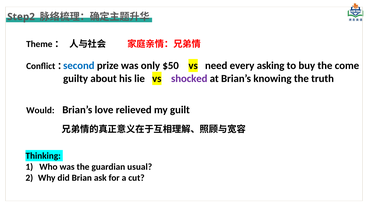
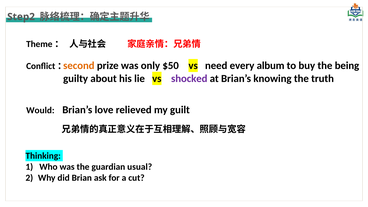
second colour: blue -> orange (79, 66)
asking: asking -> album (271, 66)
come: come -> being (347, 66)
